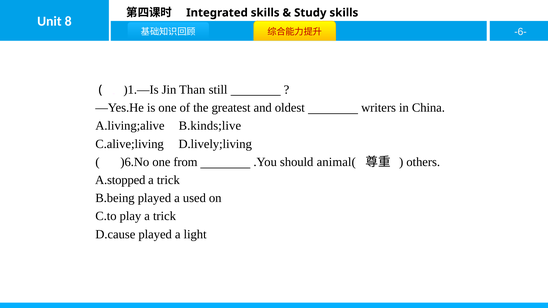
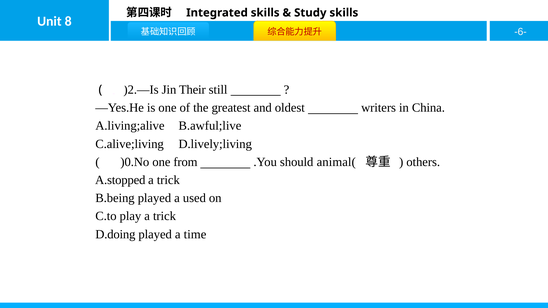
)1.—Is: )1.—Is -> )2.—Is (141, 90)
Than: Than -> Their (192, 90)
B.kinds;live: B.kinds;live -> B.awful;live (210, 126)
)6.No: )6.No -> )0.No (135, 162)
D.cause: D.cause -> D.doing (115, 234)
light: light -> time (195, 234)
